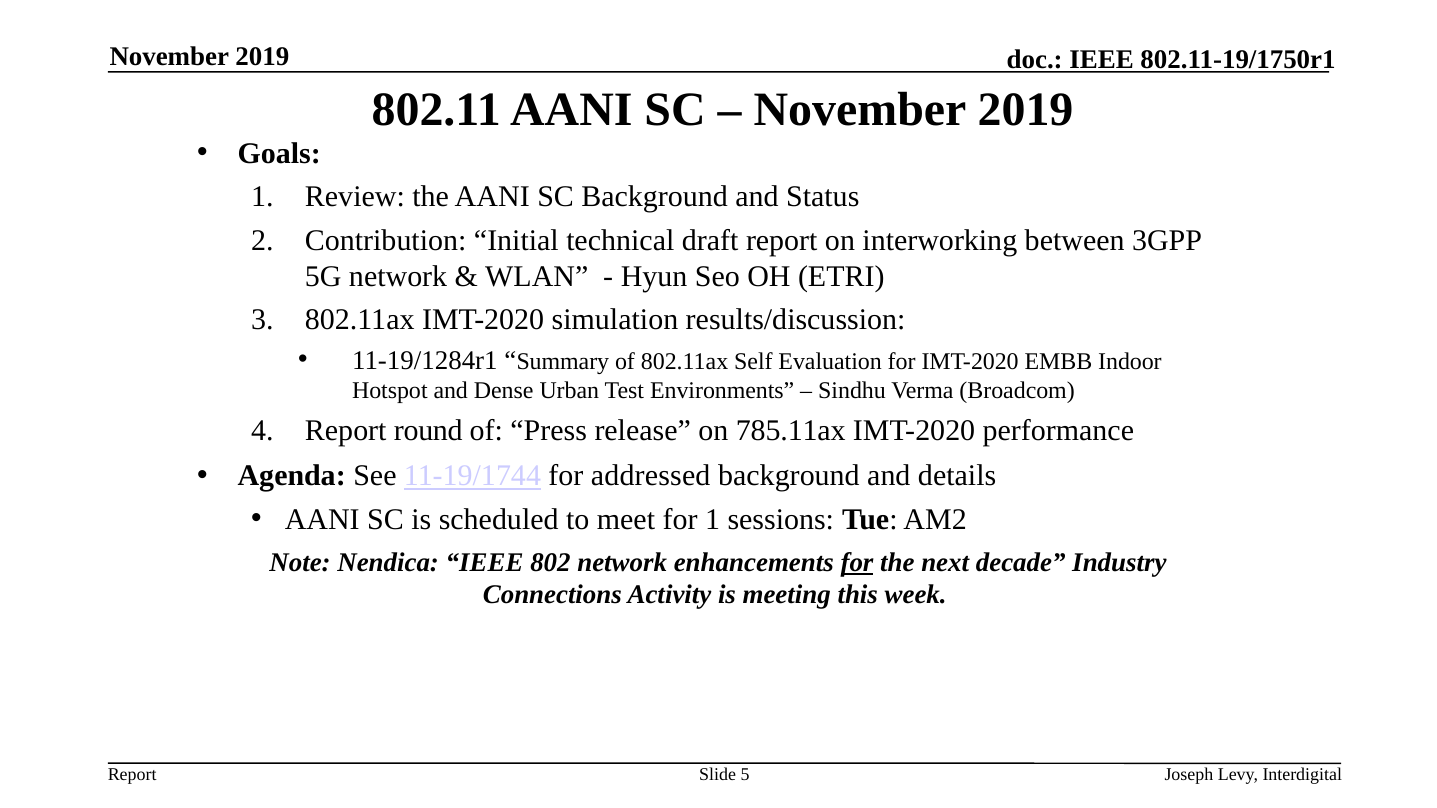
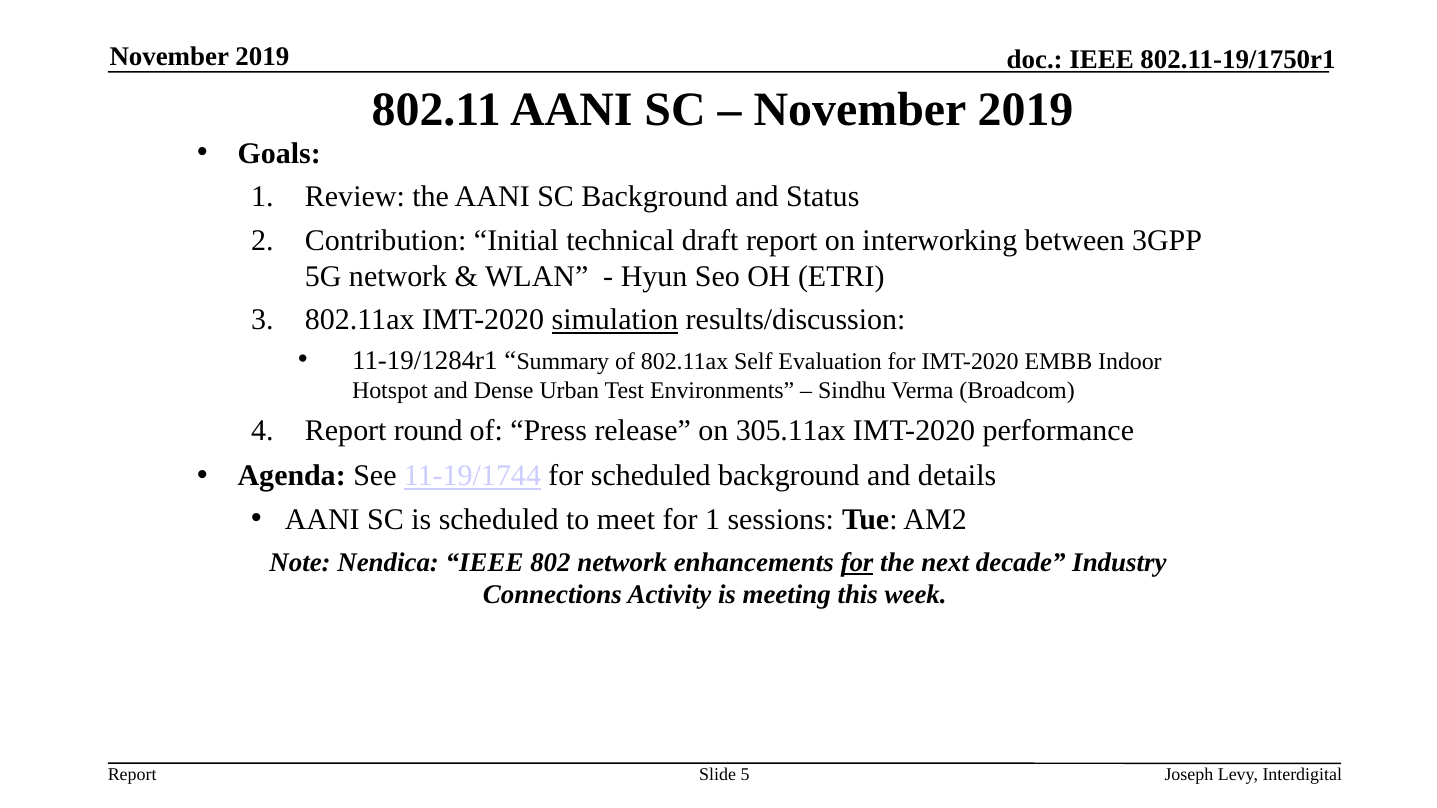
simulation underline: none -> present (615, 320)
785.11ax: 785.11ax -> 305.11ax (791, 431)
for addressed: addressed -> scheduled (651, 476)
